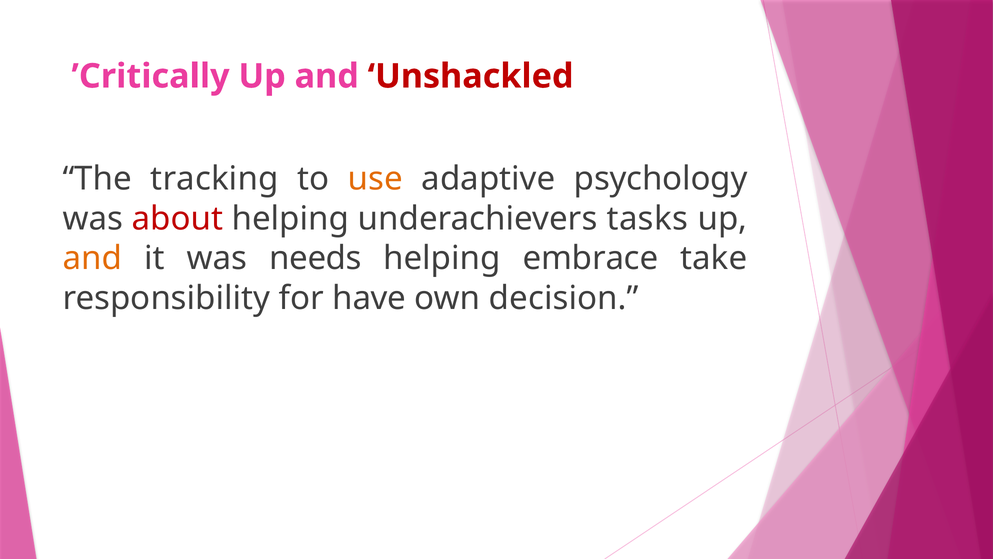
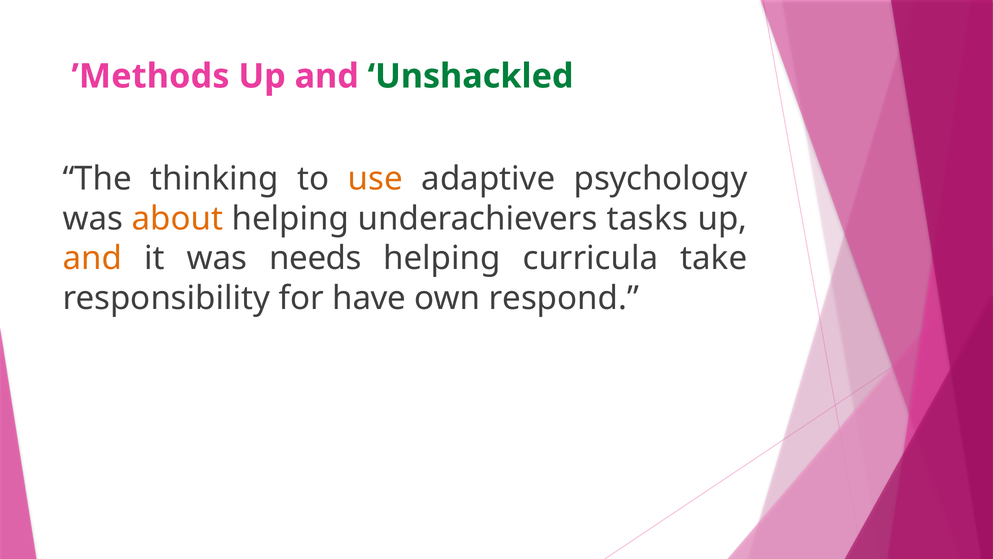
Critically: Critically -> Methods (154, 76)
Unshackled colour: red -> green (471, 76)
tracking: tracking -> thinking (215, 179)
about colour: red -> orange (177, 219)
embrace: embrace -> curricula (590, 258)
decision: decision -> respond (564, 298)
